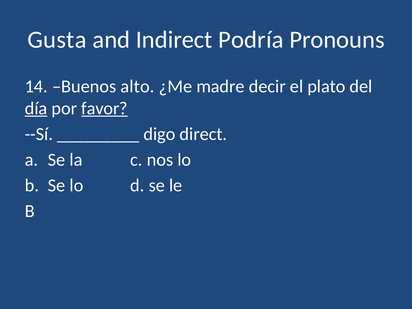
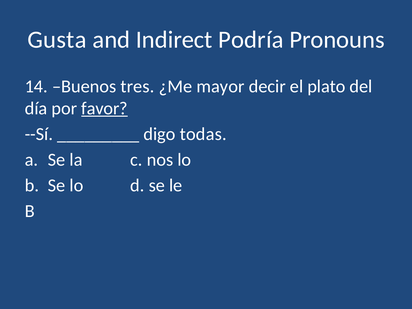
alto: alto -> tres (138, 86)
madre: madre -> mayor (220, 86)
día underline: present -> none (36, 108)
direct: direct -> todas (203, 134)
